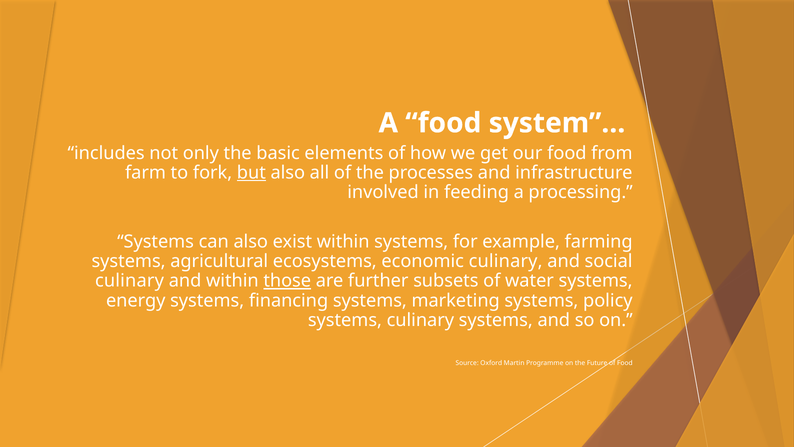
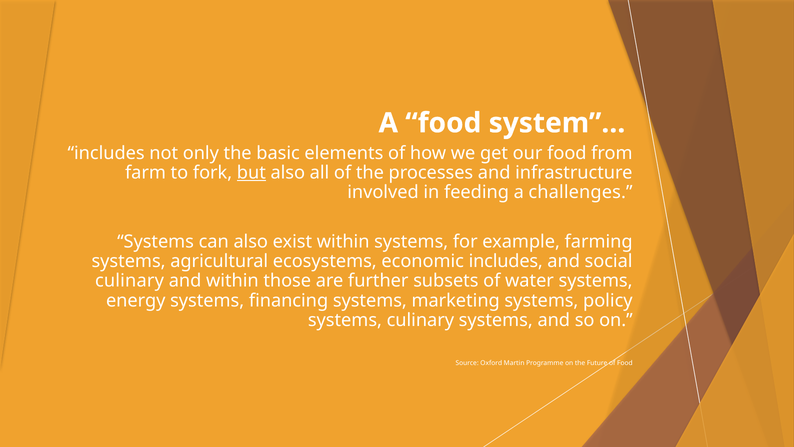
processing: processing -> challenges (581, 192)
economic culinary: culinary -> includes (506, 261)
those underline: present -> none (287, 281)
